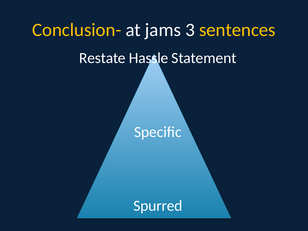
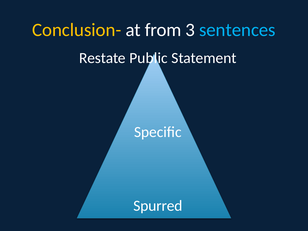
jams: jams -> from (163, 30)
sentences colour: yellow -> light blue (237, 30)
Hassle: Hassle -> Public (148, 58)
